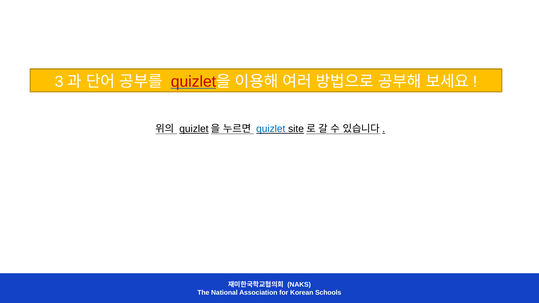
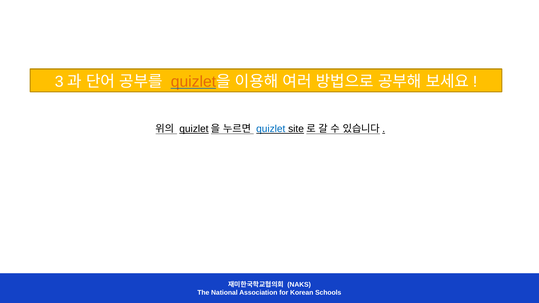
quizlet colour: red -> orange (193, 82)
